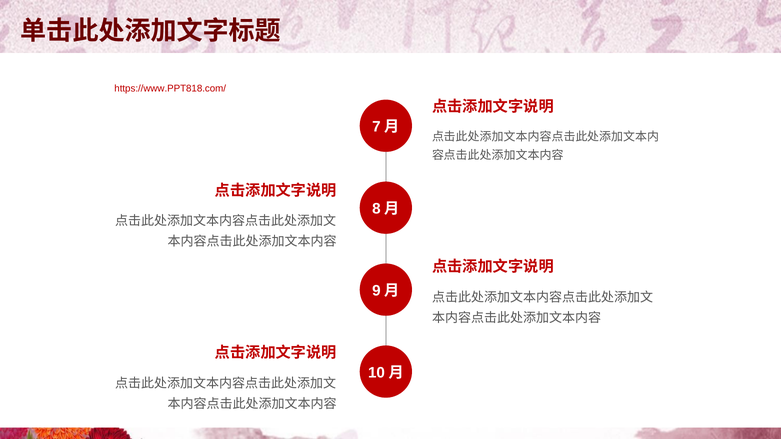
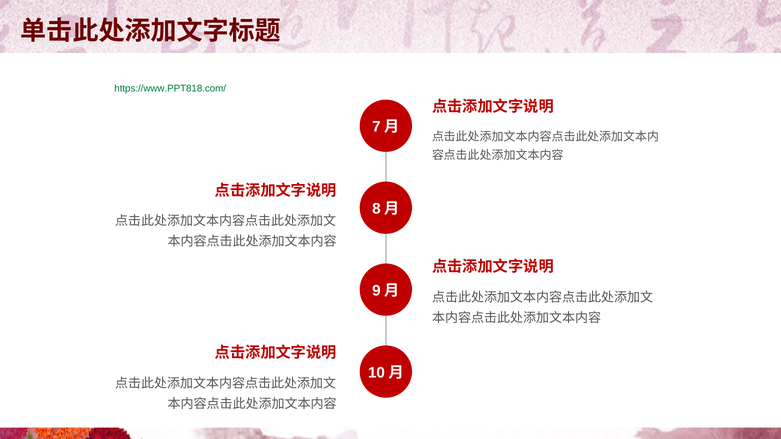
https://www.PPT818.com/ colour: red -> green (170, 88)
